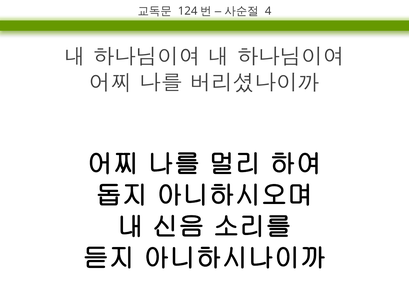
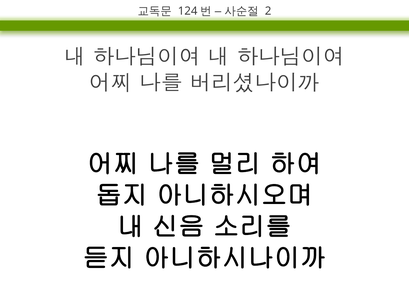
4: 4 -> 2 (268, 11)
